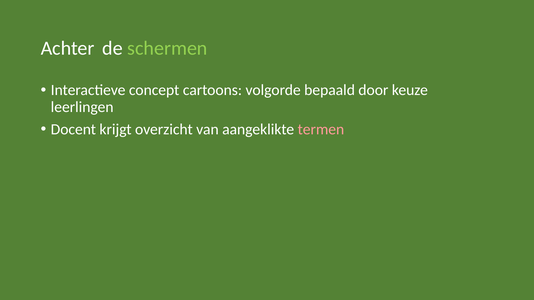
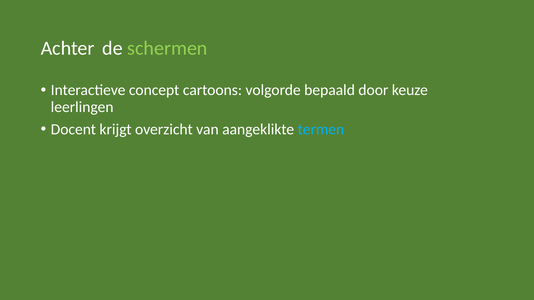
termen colour: pink -> light blue (321, 129)
